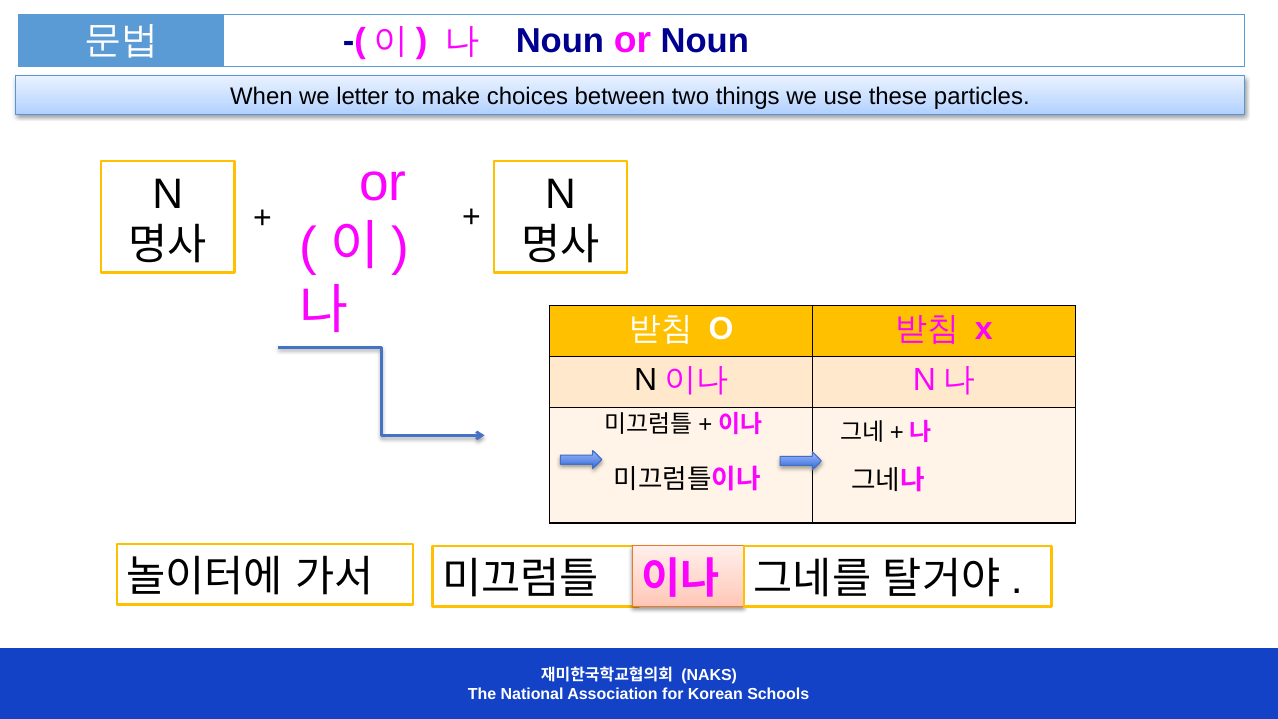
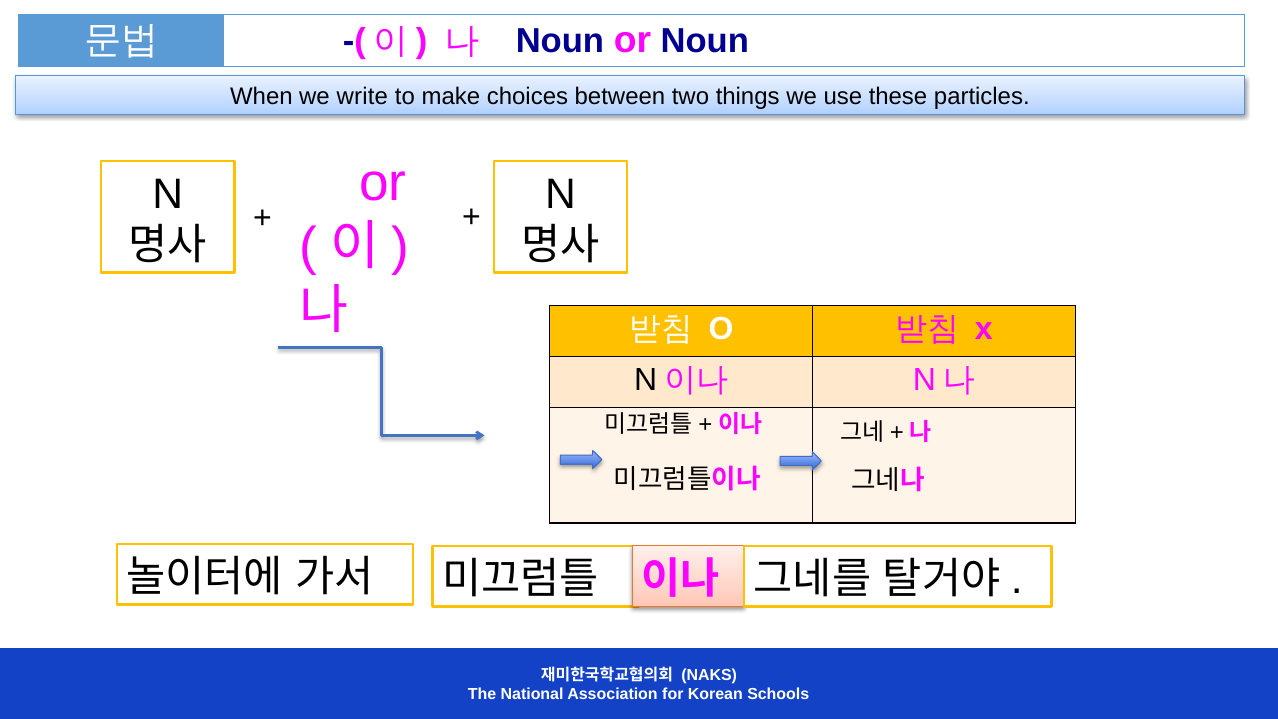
letter: letter -> write (362, 97)
